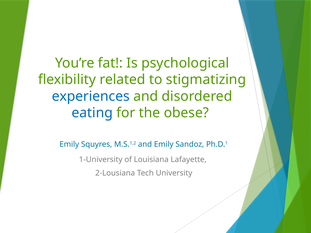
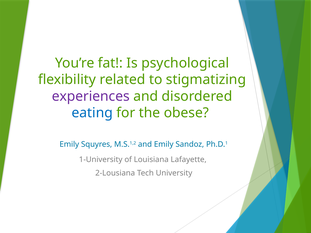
experiences colour: blue -> purple (91, 96)
